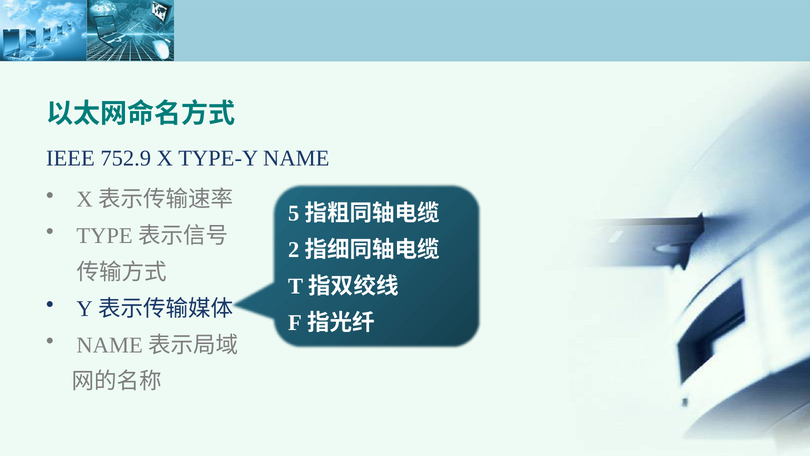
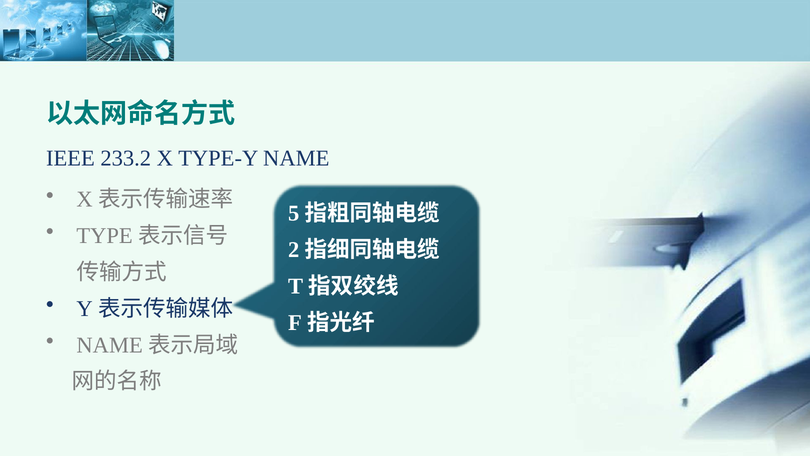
752.9: 752.9 -> 233.2 (126, 158)
